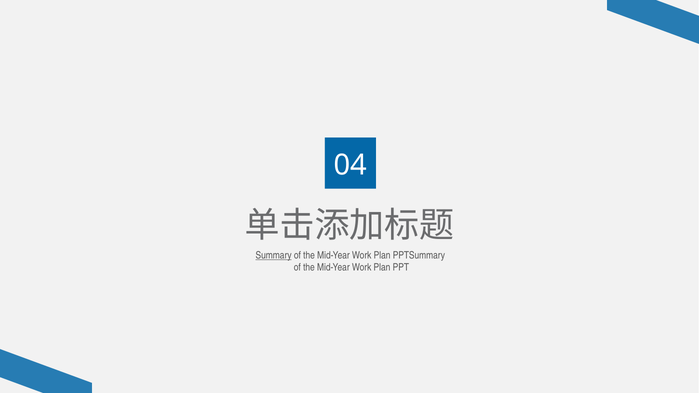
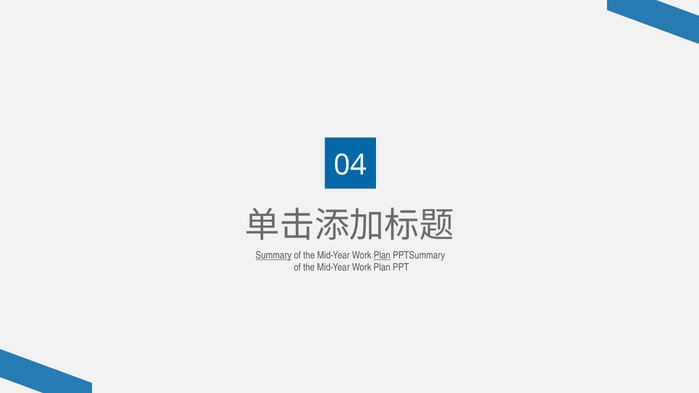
Plan underline: none -> present (382, 255)
